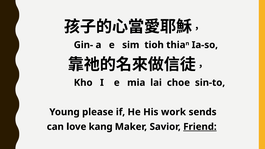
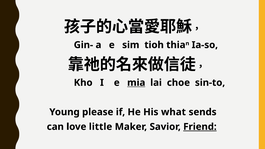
mia underline: none -> present (136, 83)
work: work -> what (173, 112)
kang: kang -> little (101, 127)
